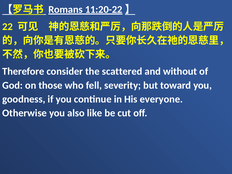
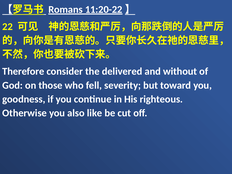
scattered: scattered -> delivered (122, 71)
everyone: everyone -> righteous (161, 99)
